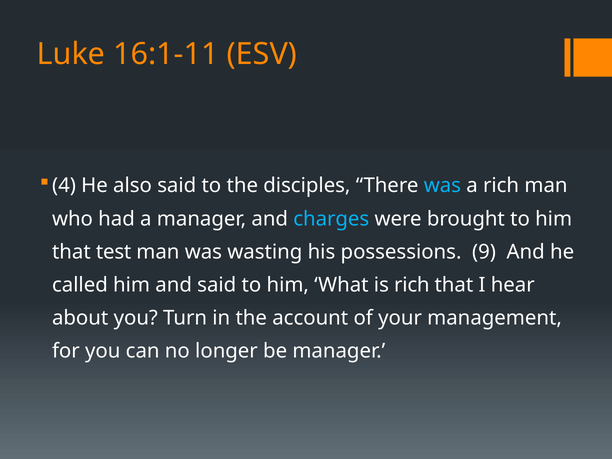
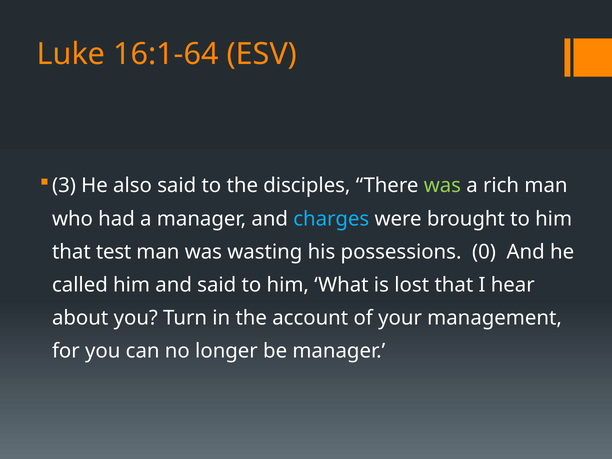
16:1-11: 16:1-11 -> 16:1-64 (166, 54)
4: 4 -> 3 (64, 186)
was colour: light blue -> light green (442, 186)
9: 9 -> 0 (484, 252)
is rich: rich -> lost (412, 285)
